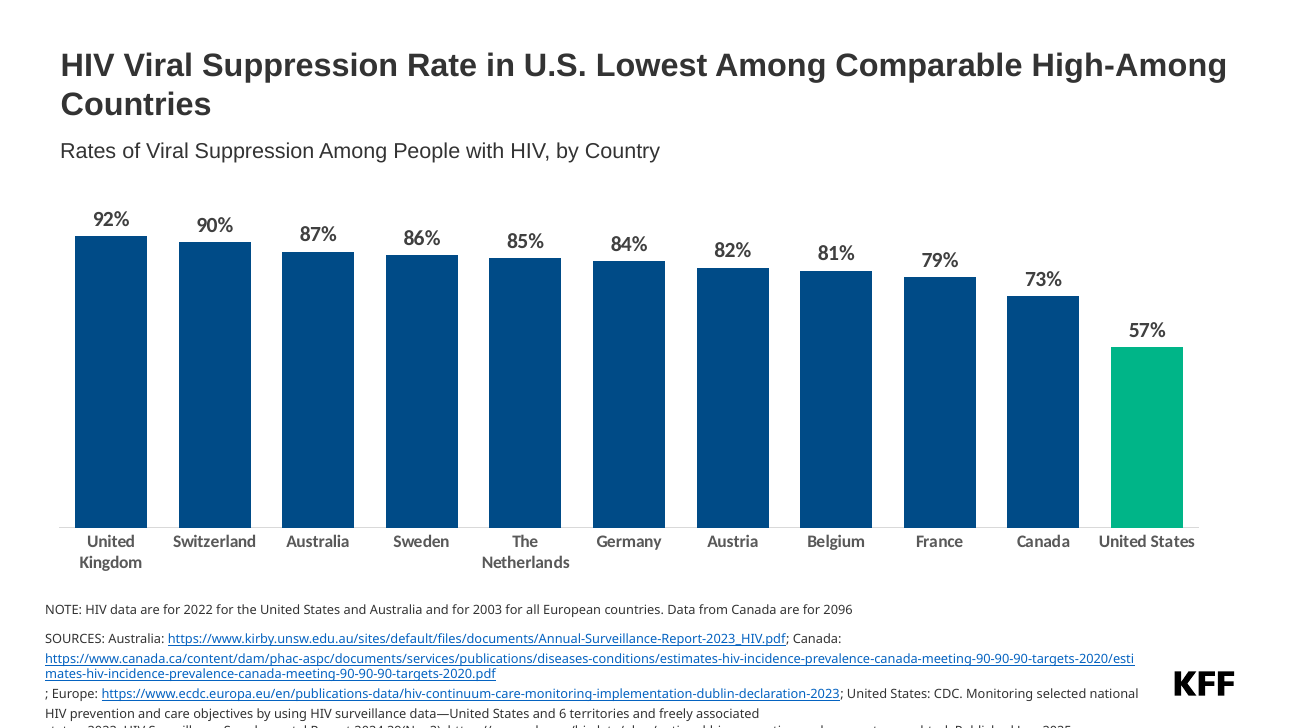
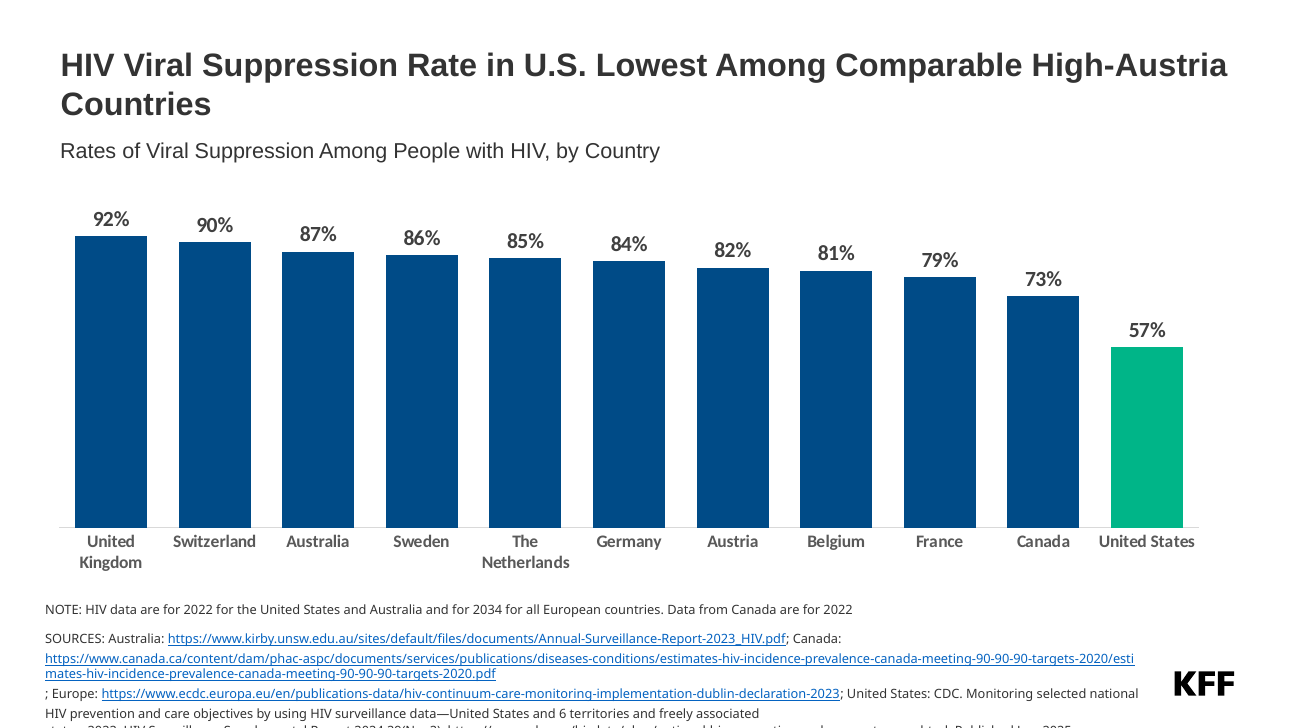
High-Among: High-Among -> High-Austria (1129, 66)
2003: 2003 -> 2034 (488, 611)
Canada are for 2096: 2096 -> 2022 (838, 611)
